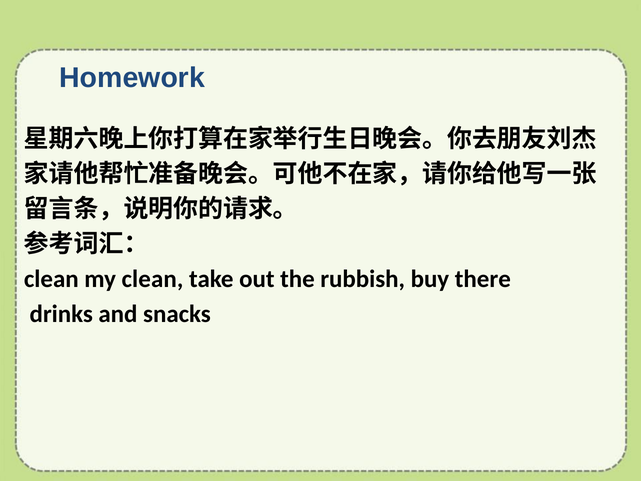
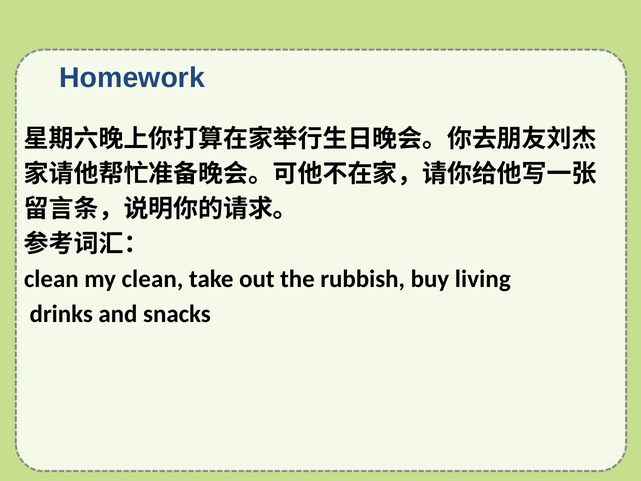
there: there -> living (483, 279)
